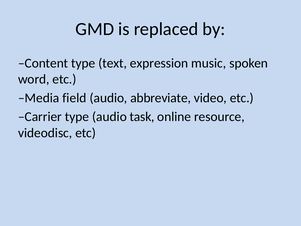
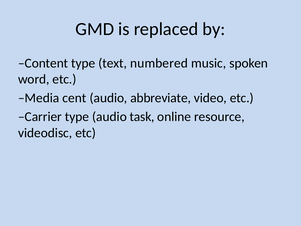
expression: expression -> numbered (159, 63)
field: field -> cent (74, 98)
